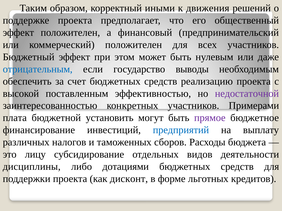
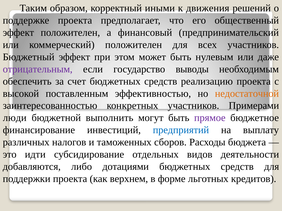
отрицательным colour: blue -> purple (38, 69)
недостаточной colour: purple -> orange (247, 94)
плата: плата -> люди (15, 118)
установить: установить -> выполнить (110, 118)
лицу: лицу -> идти (35, 155)
дисциплины: дисциплины -> добавляются (32, 167)
дисконт: дисконт -> верхнем (129, 179)
